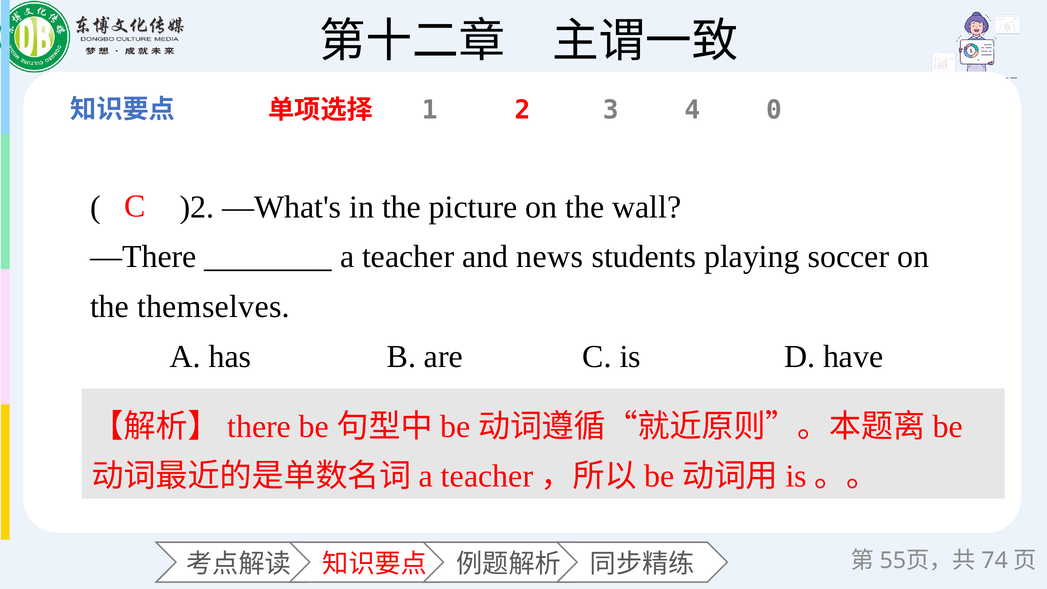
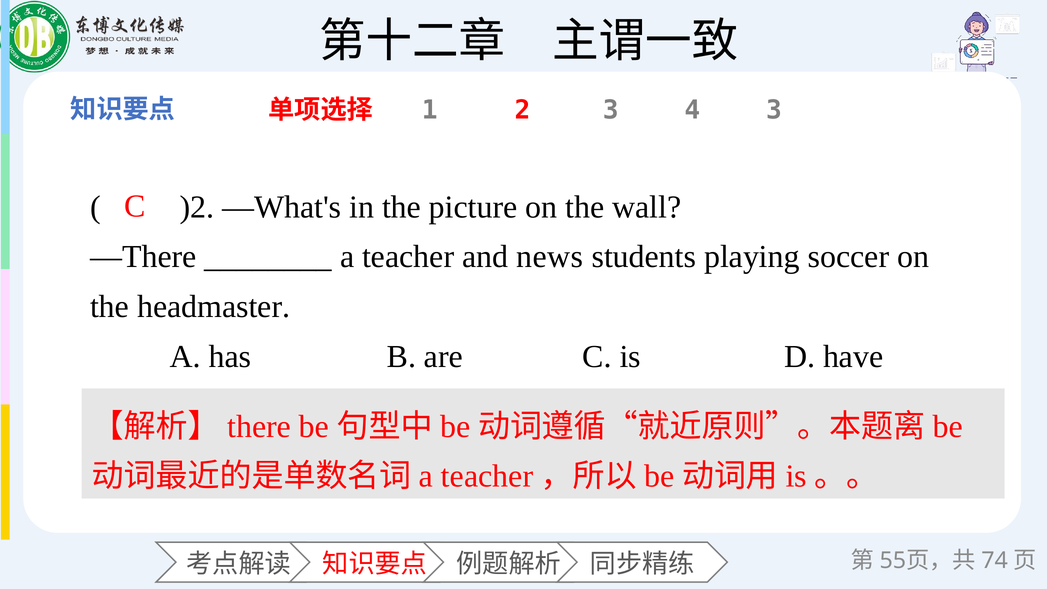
4 0: 0 -> 3 (774, 110)
themselves: themselves -> headmaster (214, 307)
